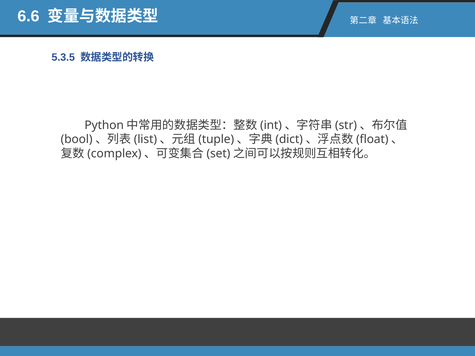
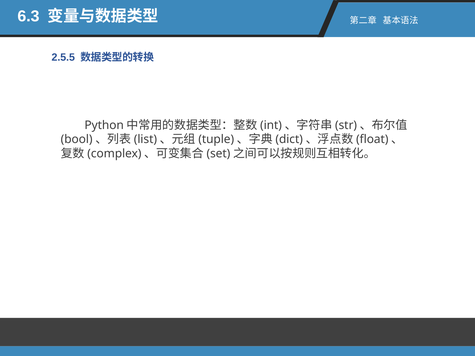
6.6: 6.6 -> 6.3 (28, 16)
5.3.5: 5.3.5 -> 2.5.5 (63, 57)
